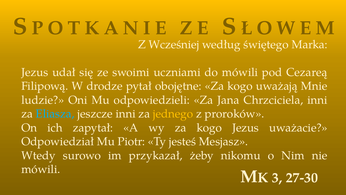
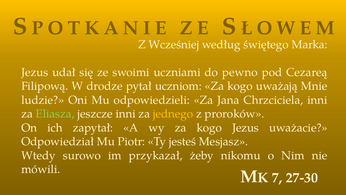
do mówili: mówili -> pewno (240, 72)
obojętne: obojętne -> uczniom (178, 86)
Eliasza colour: light blue -> light green (55, 114)
3: 3 -> 7 (277, 178)
